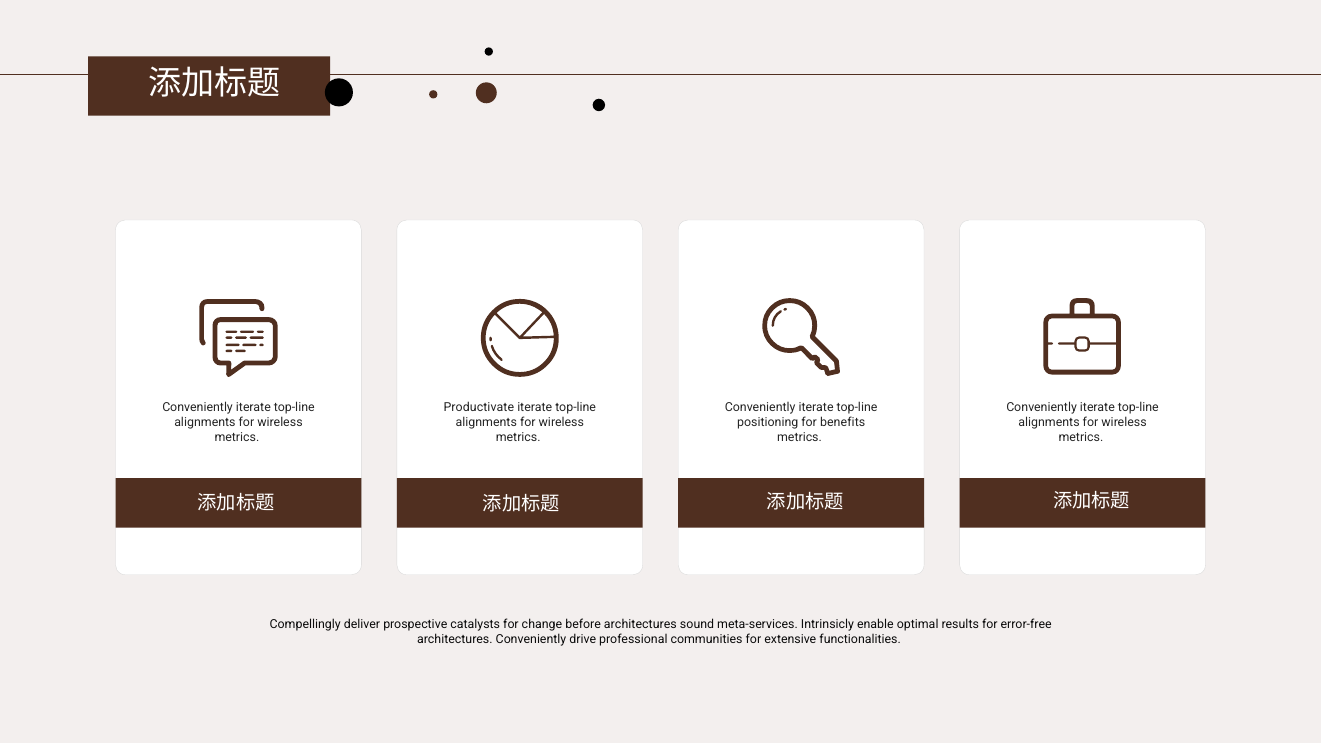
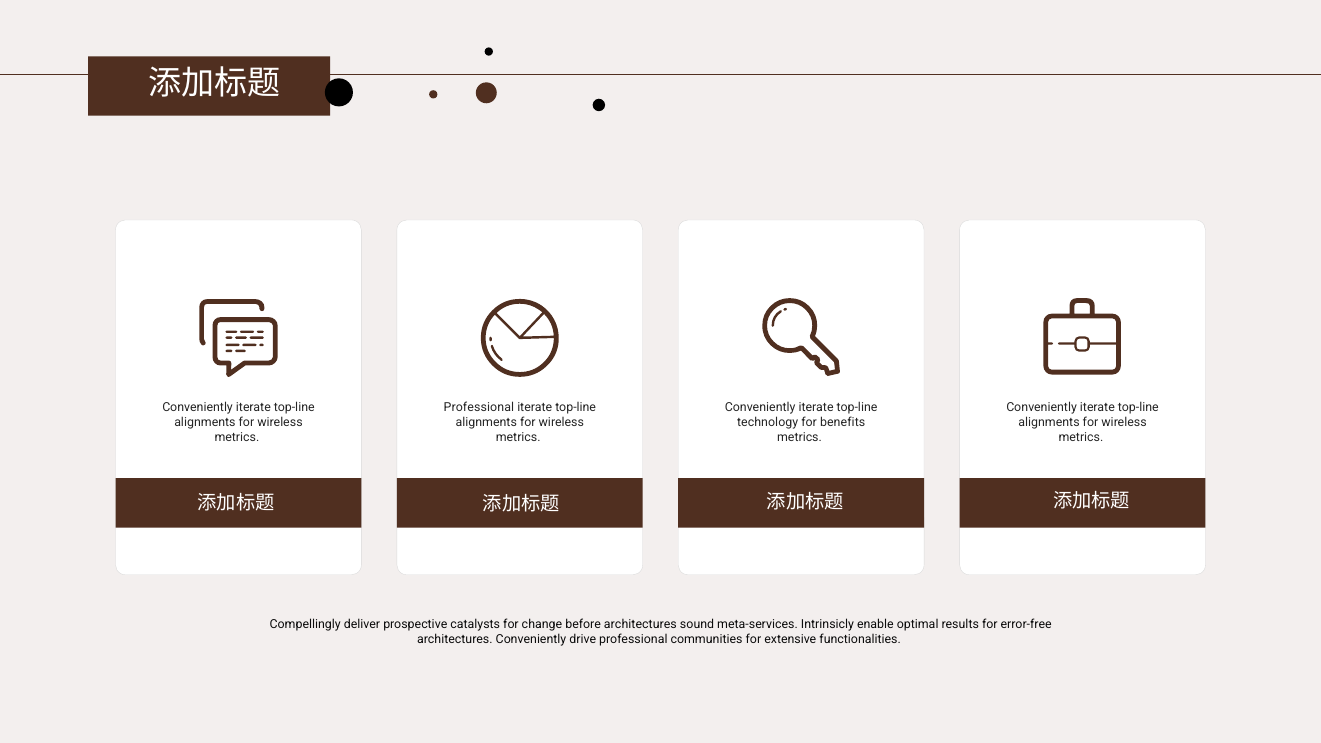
Productivate: Productivate -> Professional (479, 408)
positioning: positioning -> technology (768, 423)
